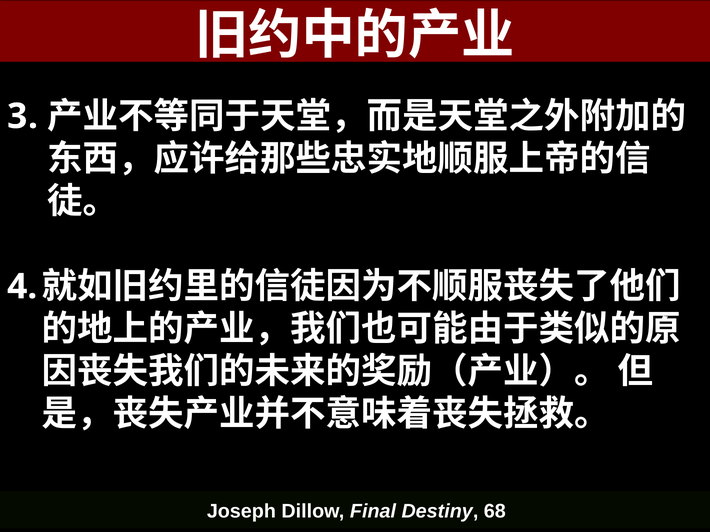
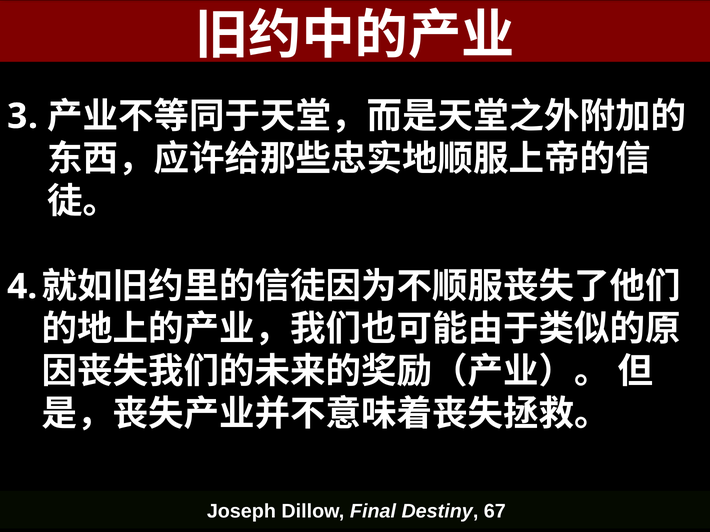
68: 68 -> 67 (495, 512)
